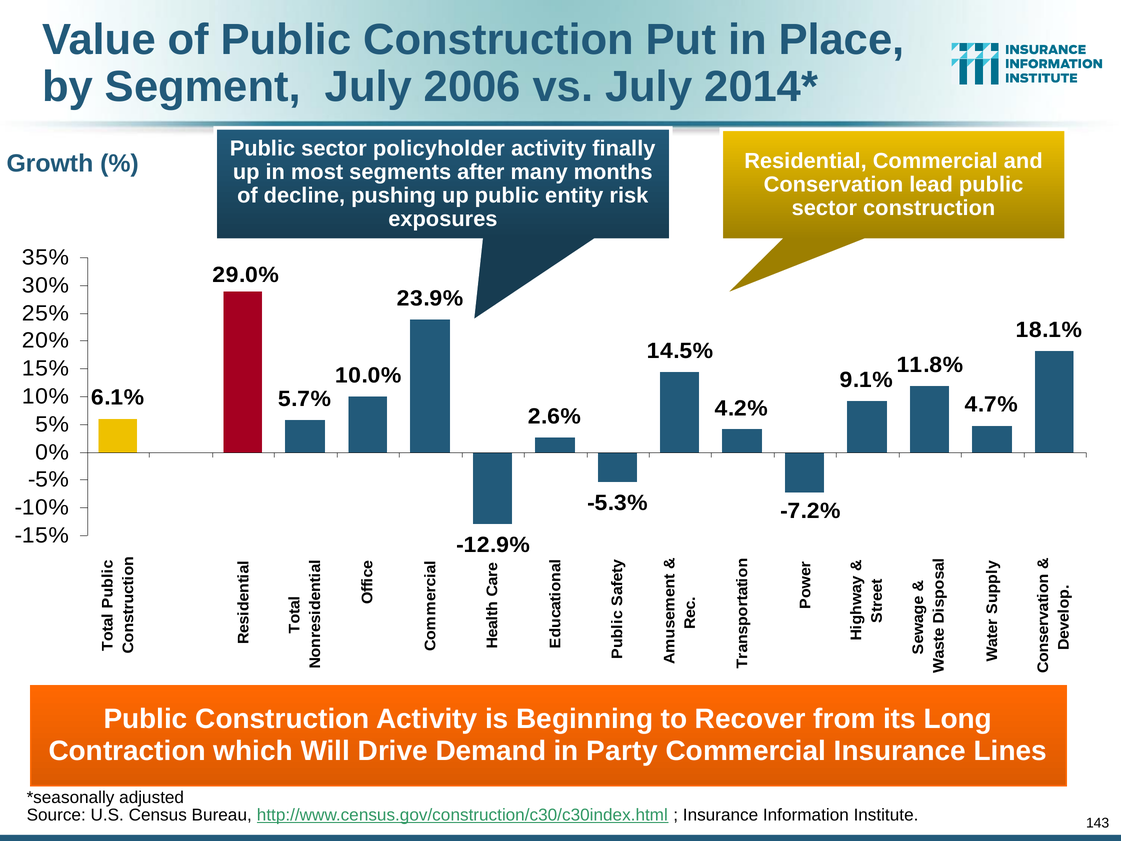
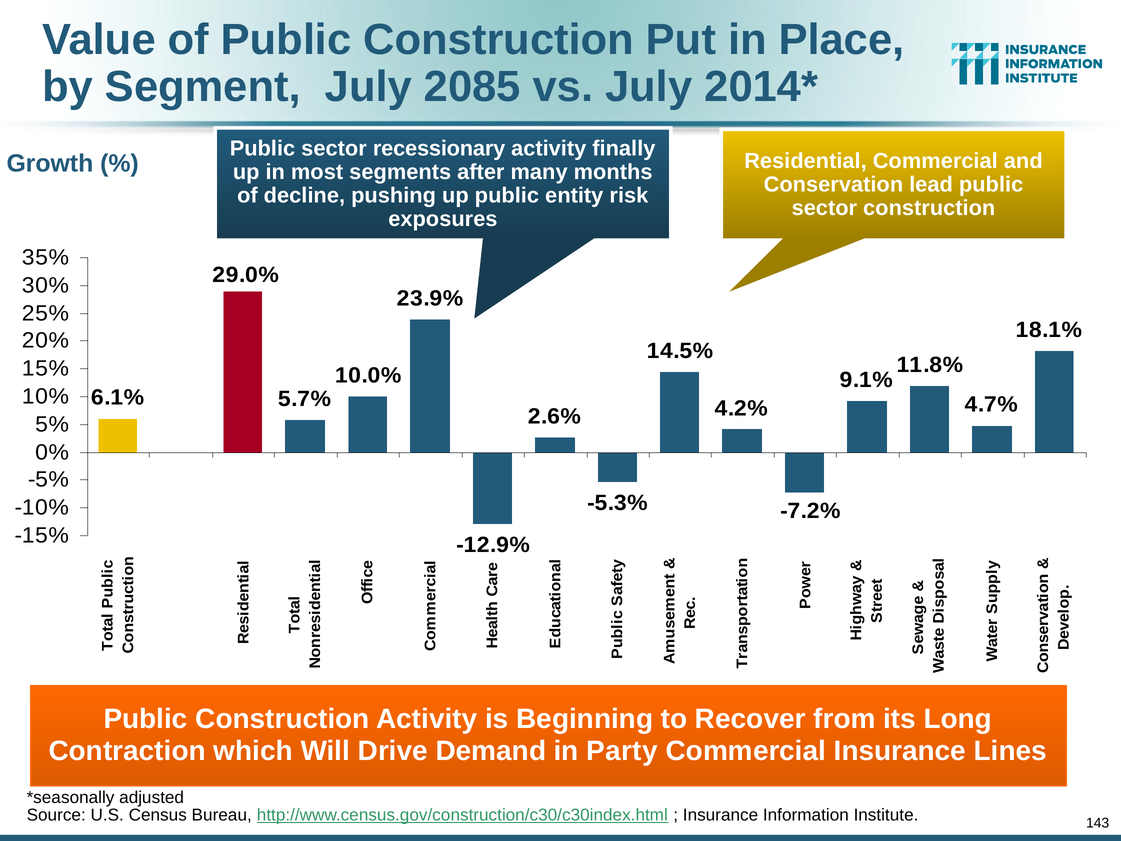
2006: 2006 -> 2085 (472, 87)
policyholder: policyholder -> recessionary (439, 148)
